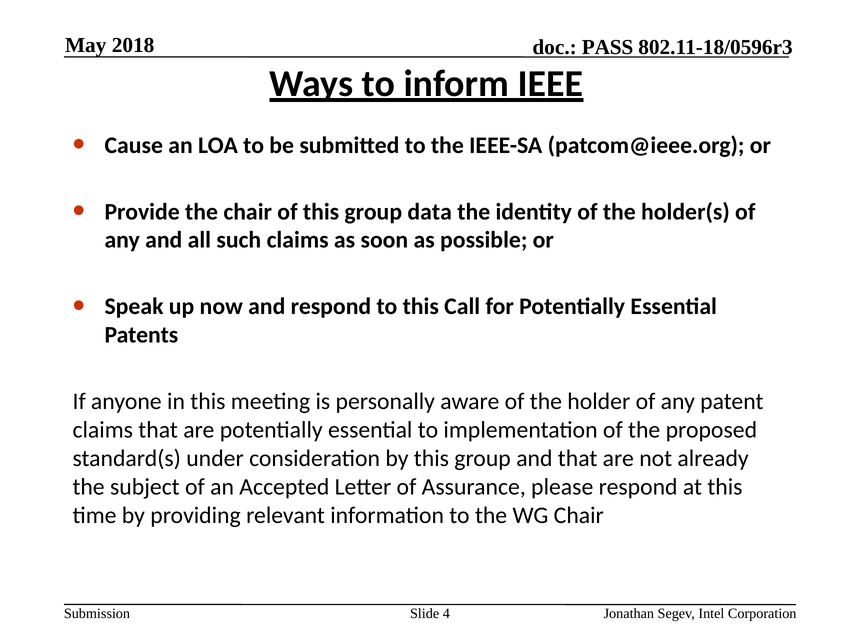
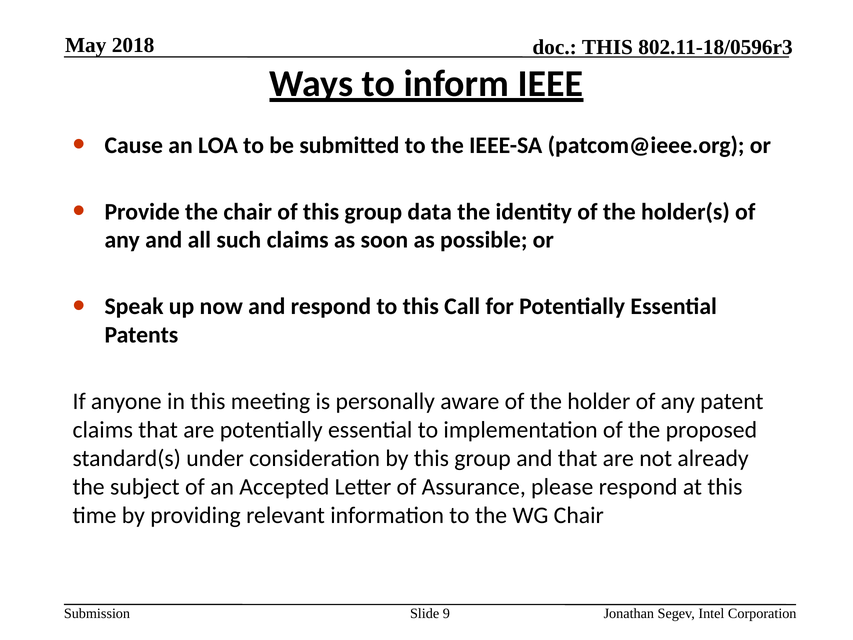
PASS: PASS -> THIS (607, 47)
4: 4 -> 9 (446, 614)
